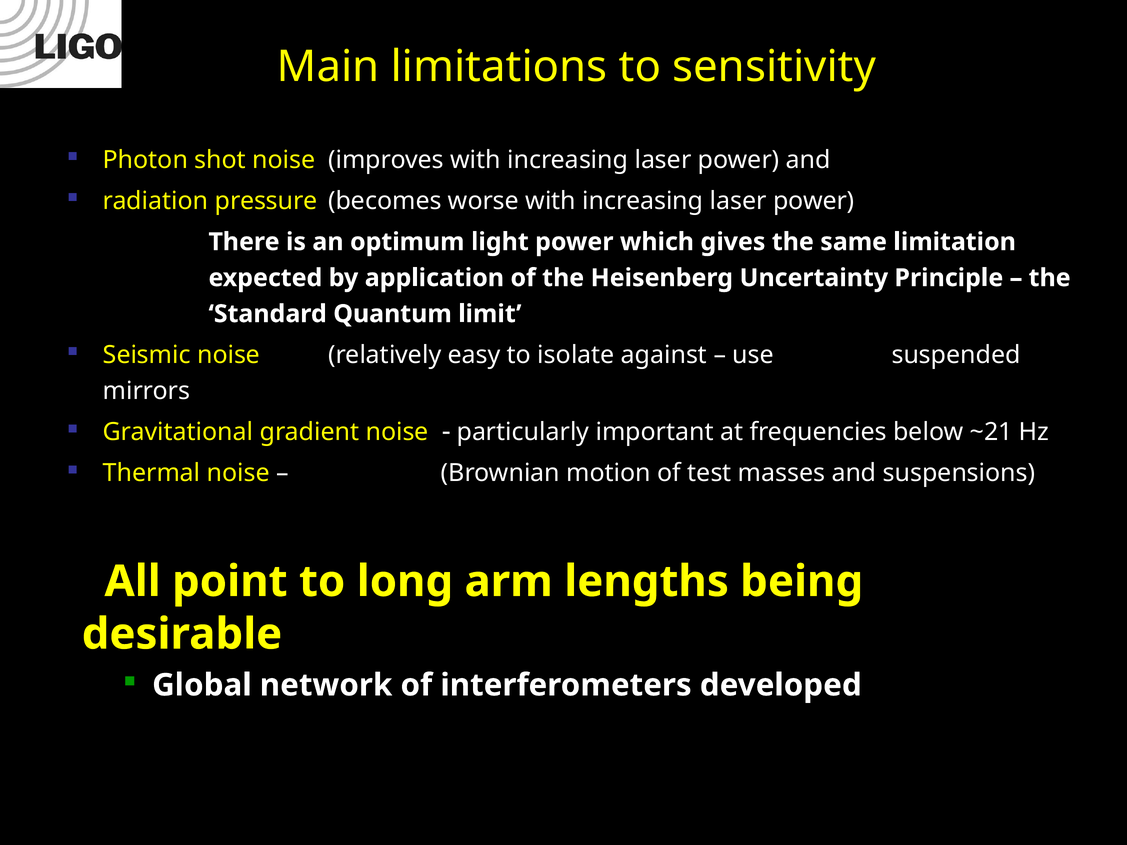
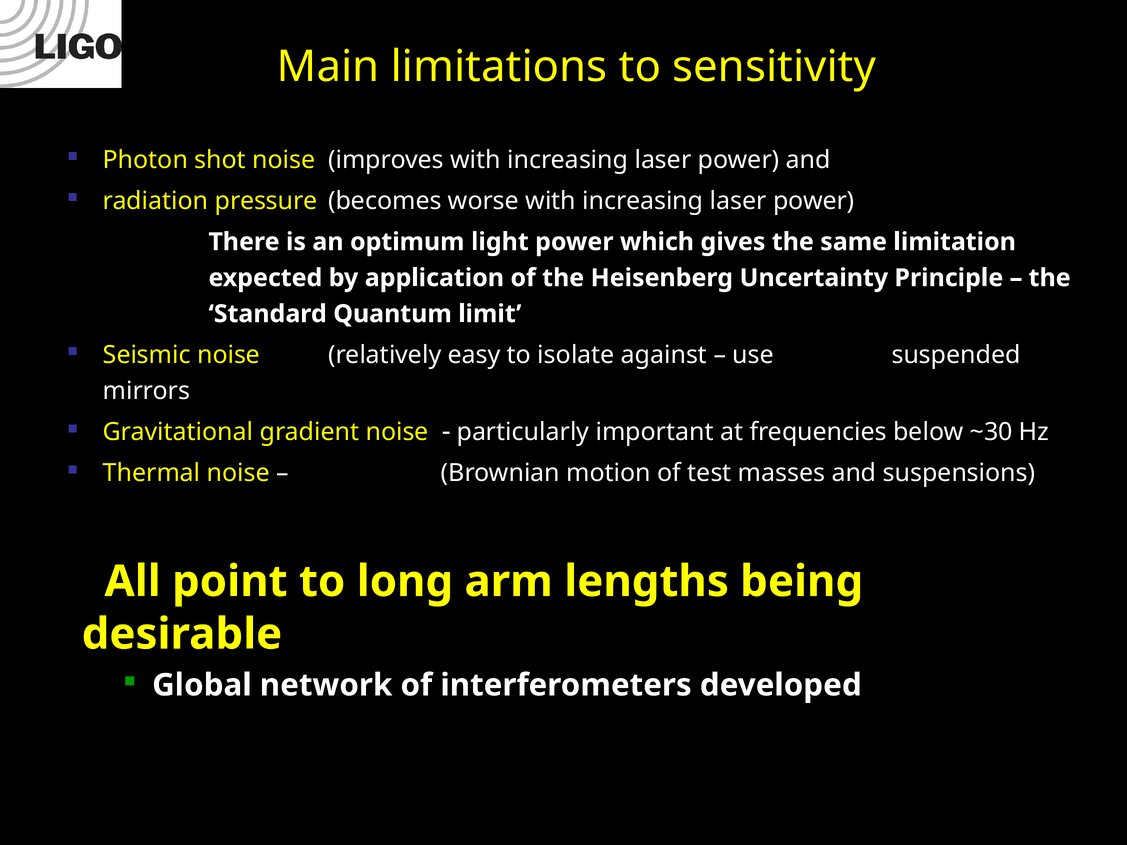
~21: ~21 -> ~30 (991, 432)
